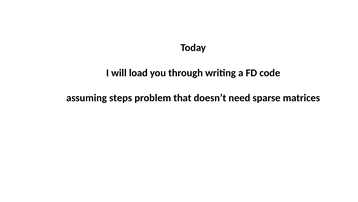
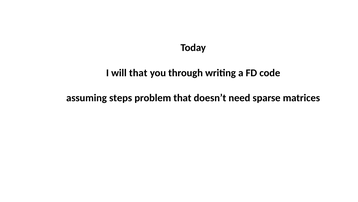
will load: load -> that (138, 73)
